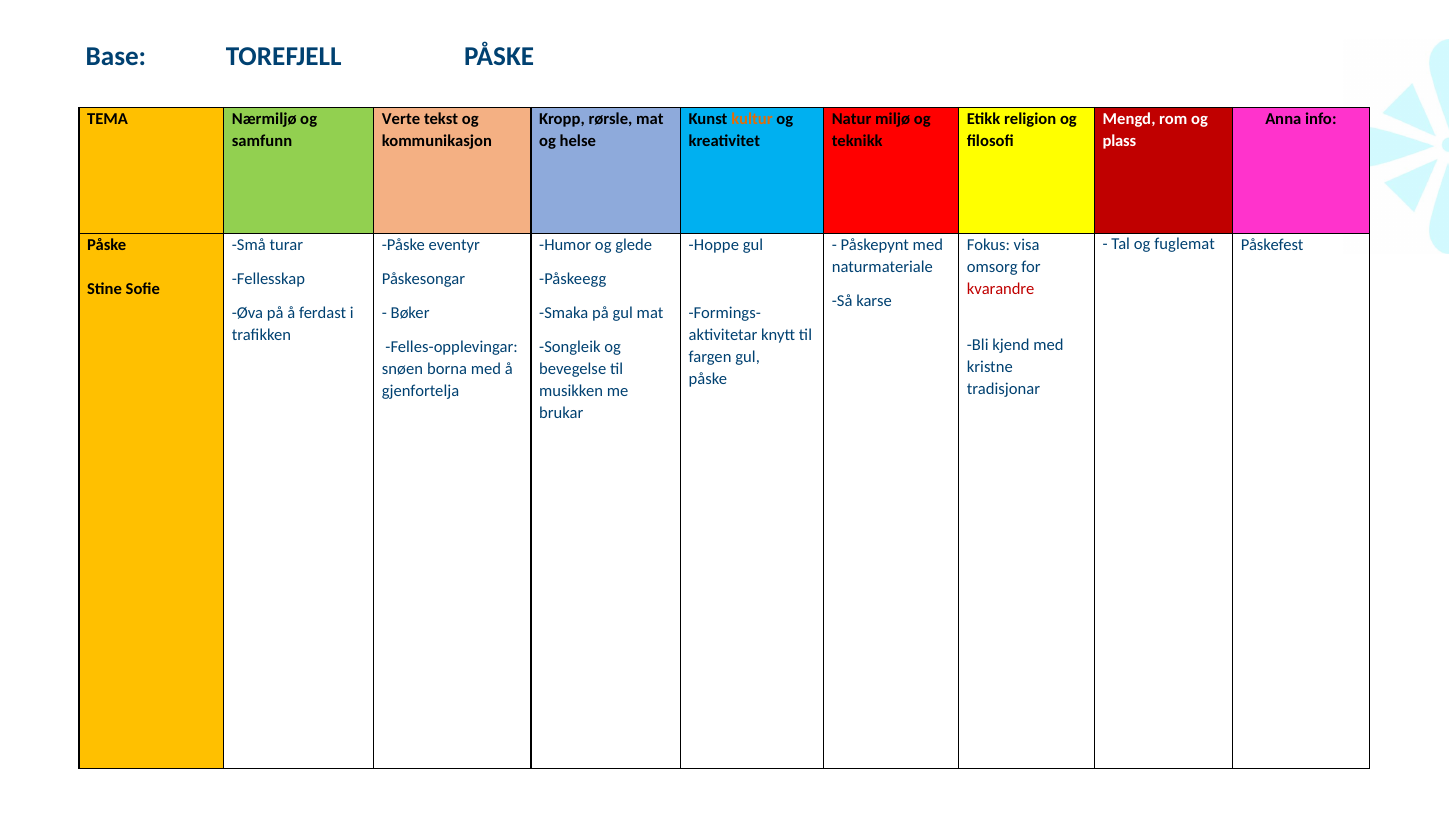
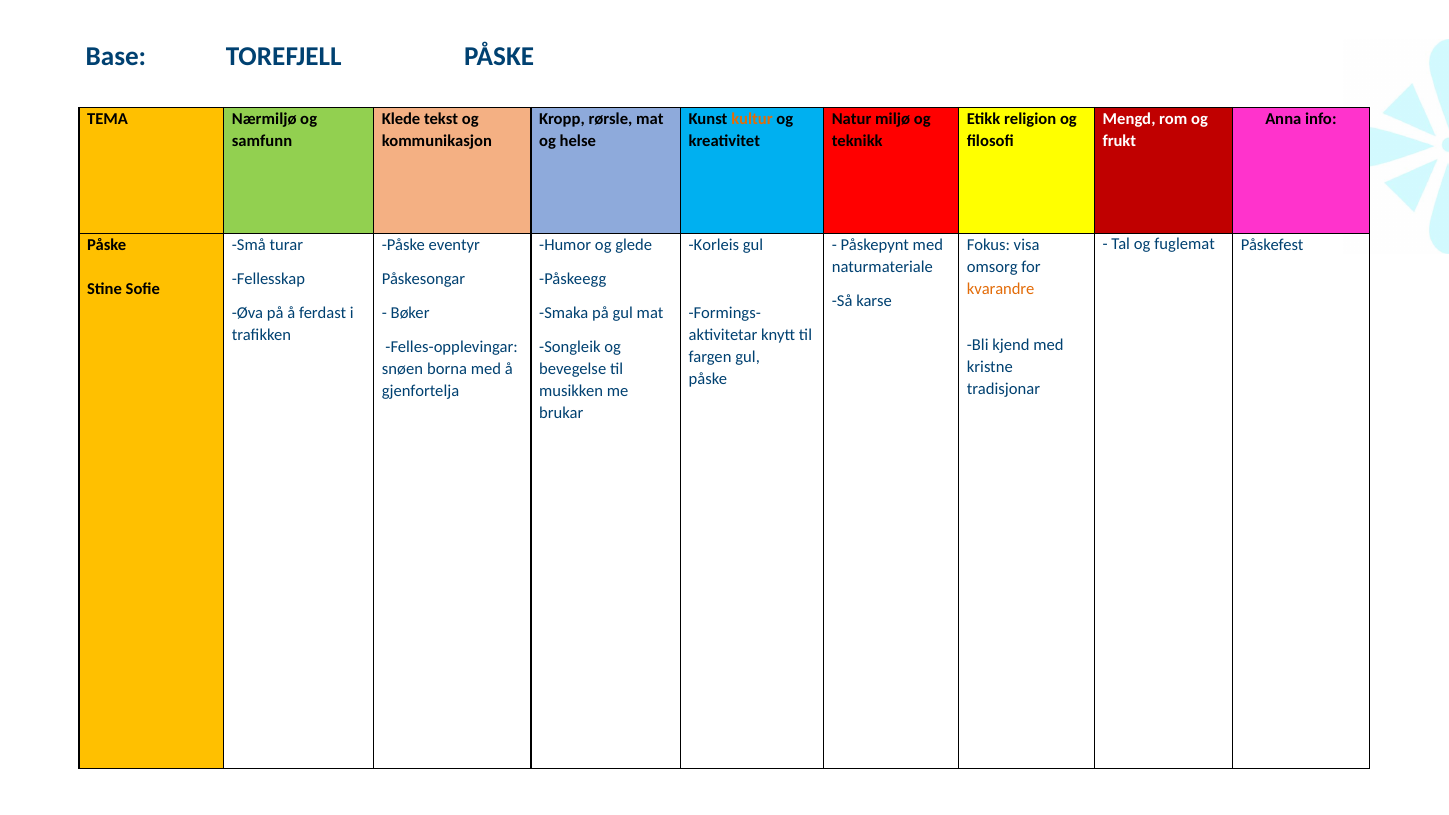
Verte: Verte -> Klede (401, 119)
plass: plass -> frukt (1119, 141)
Hoppe: Hoppe -> Korleis (714, 245)
kvarandre colour: red -> orange (1001, 289)
